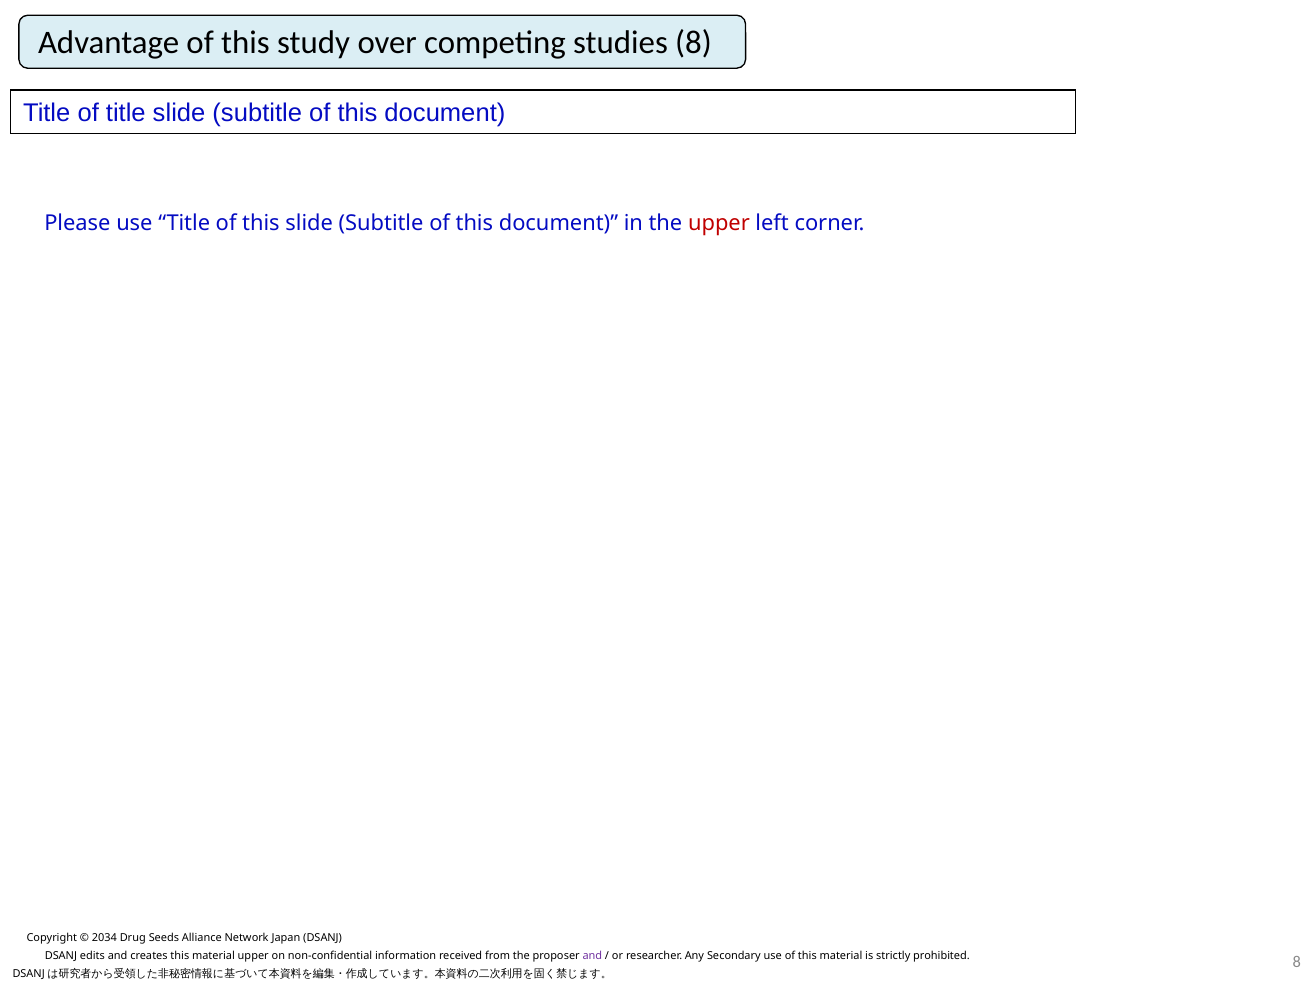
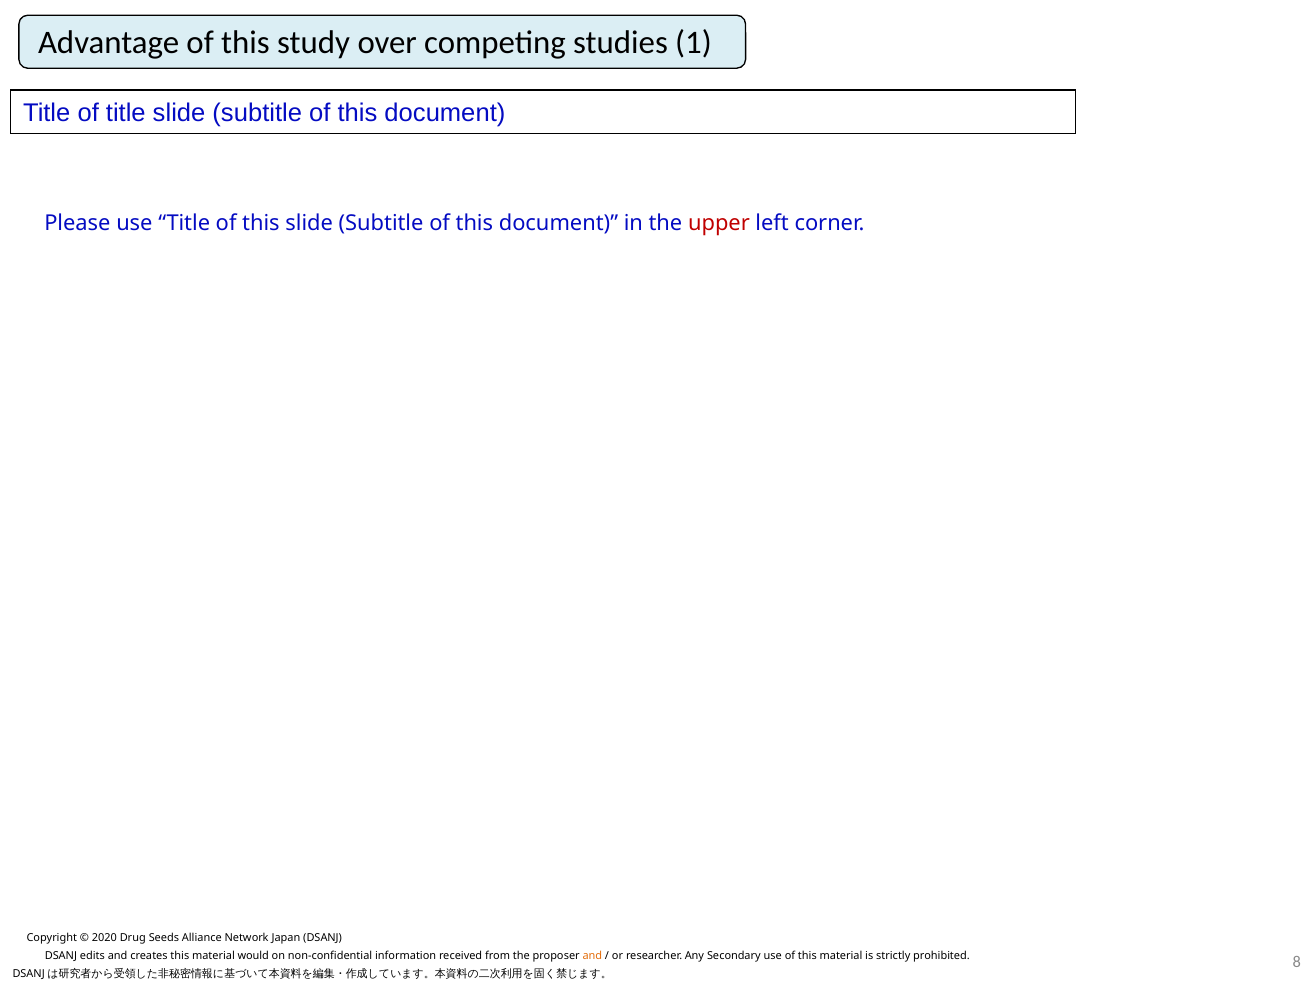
studies 8: 8 -> 1 (693, 42)
2034: 2034 -> 2020 (104, 938)
material upper: upper -> would (253, 956)
and colour: purple -> orange (592, 956)
